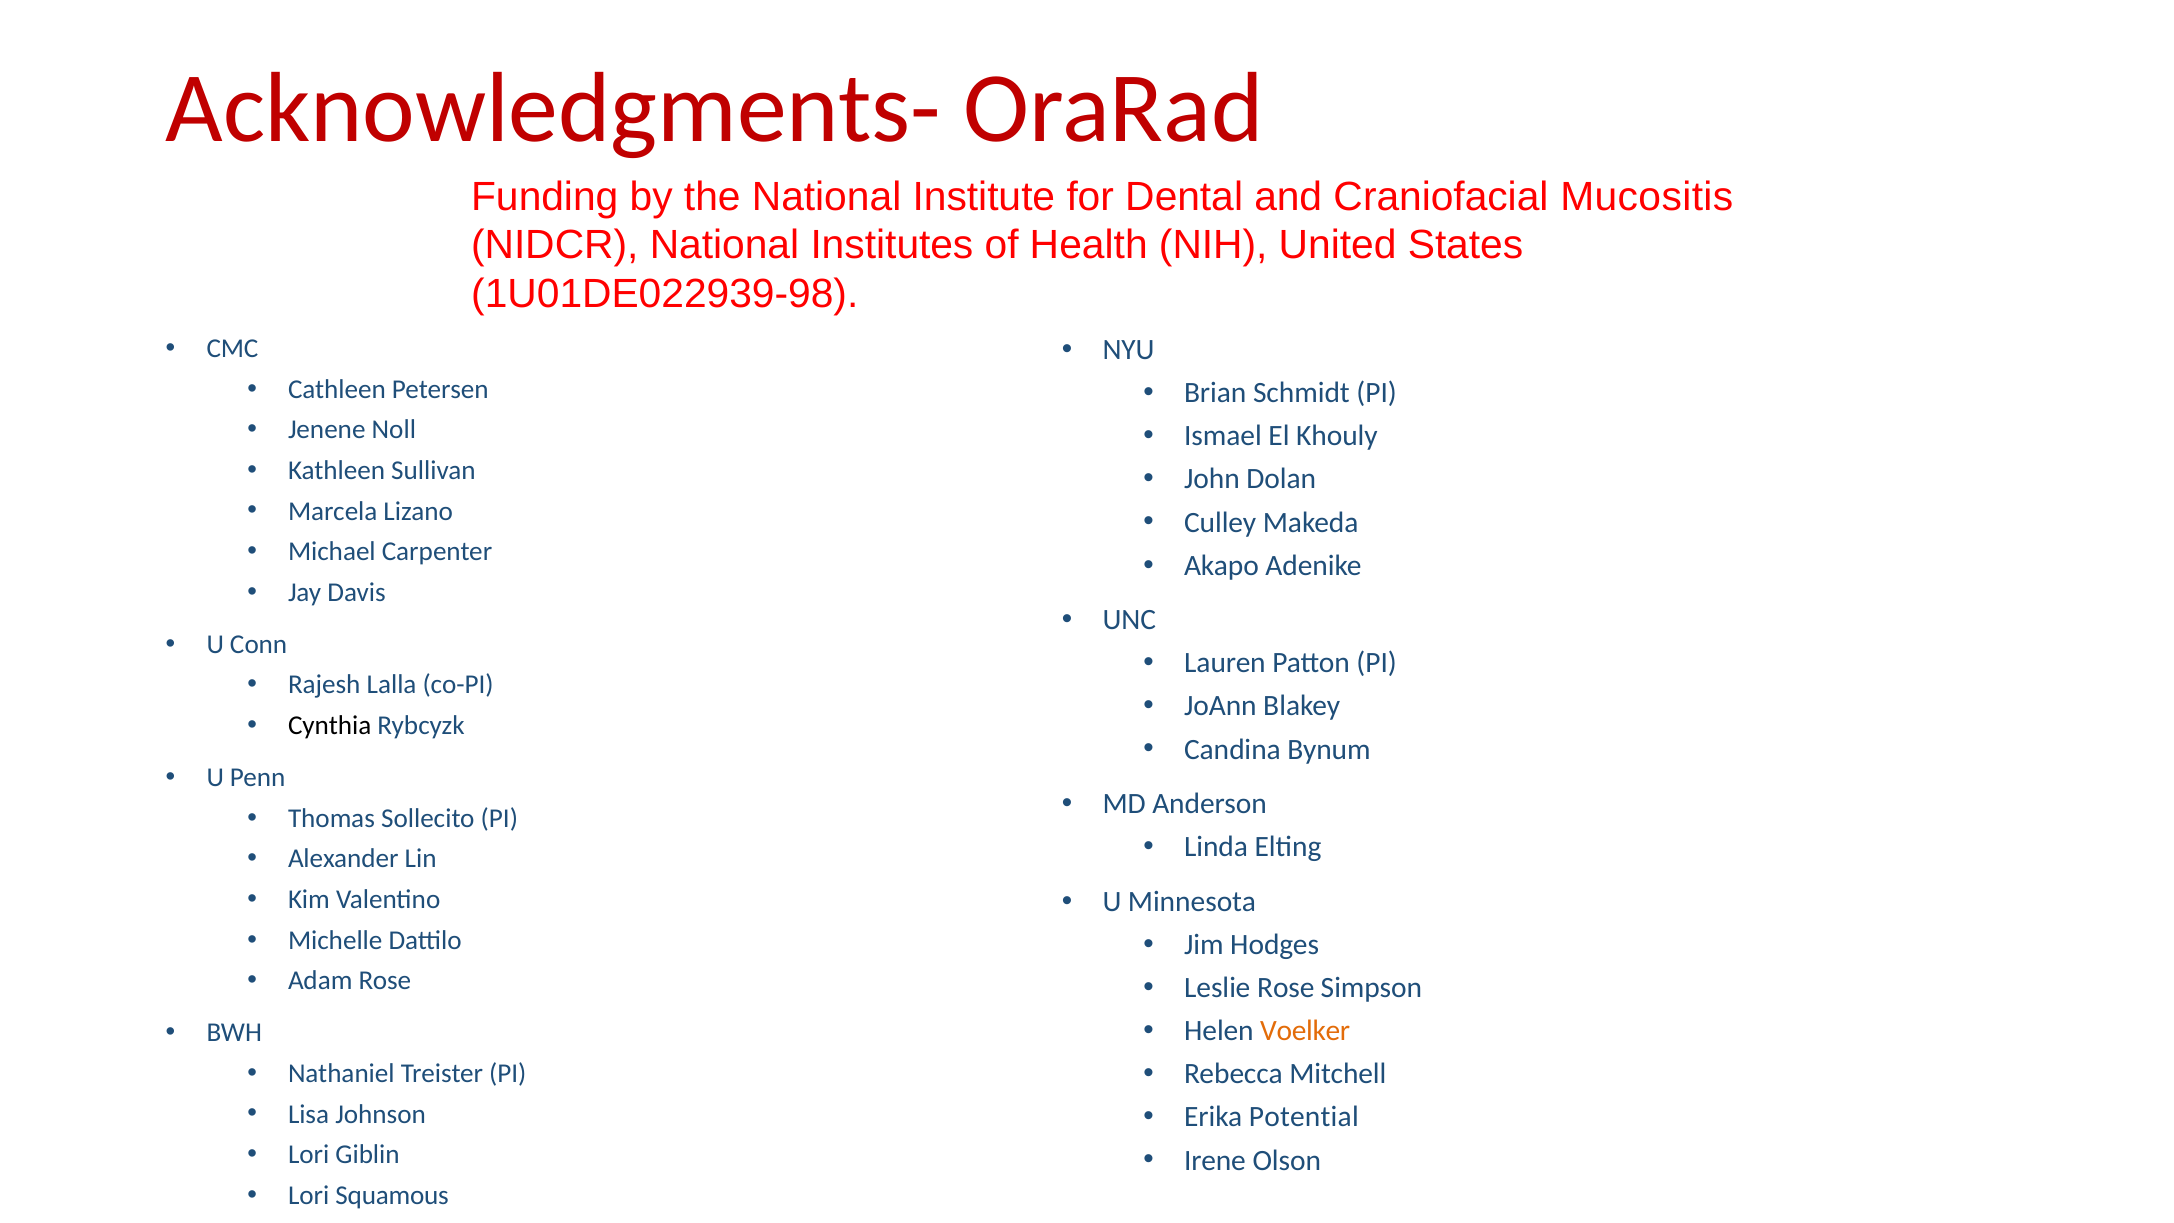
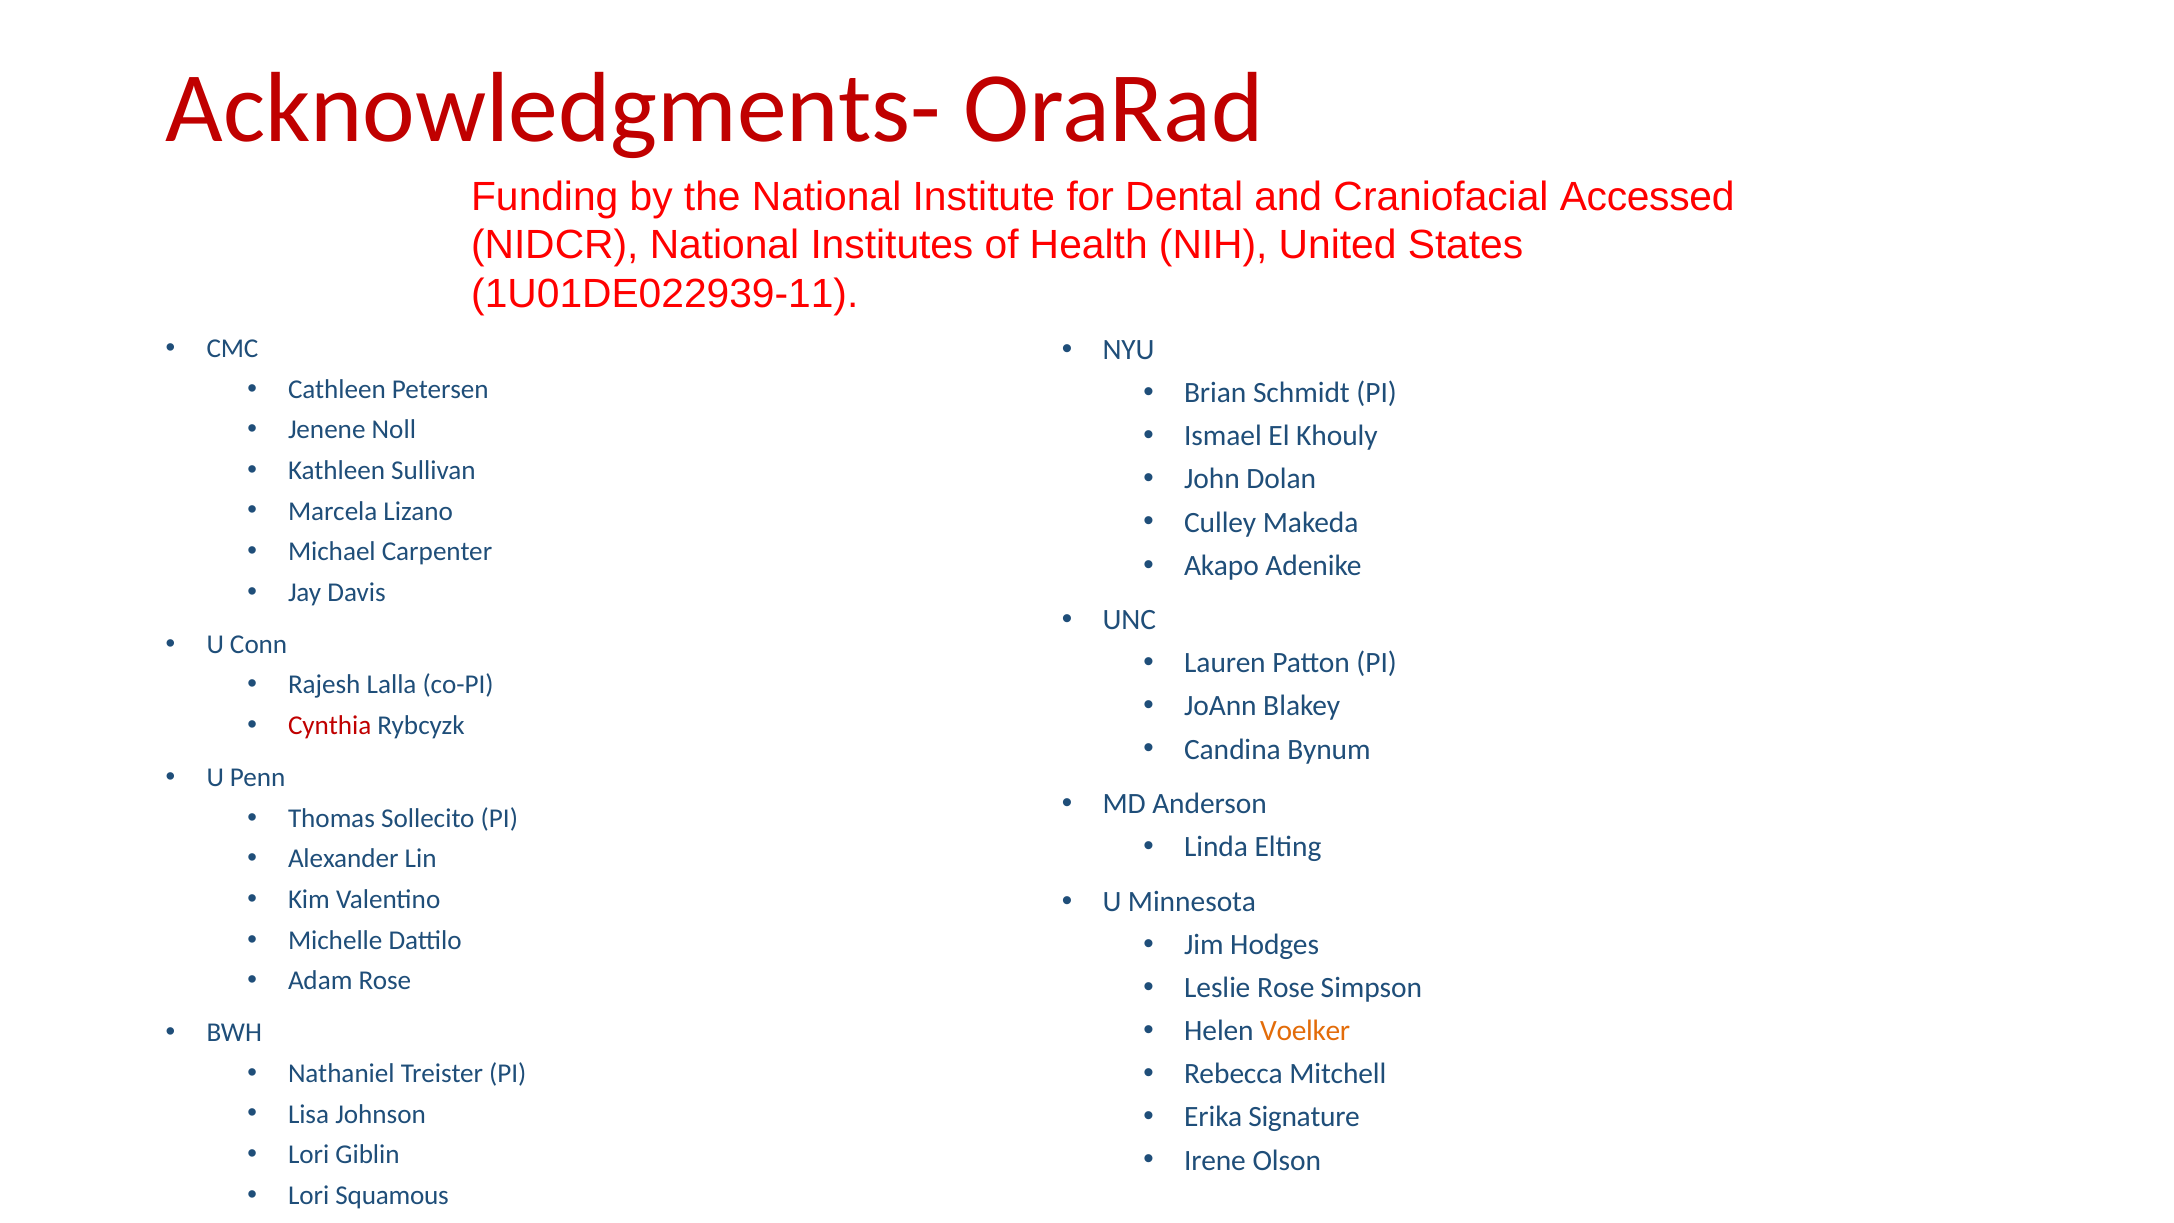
Mucositis: Mucositis -> Accessed (1647, 197)
1U01DE022939-98: 1U01DE022939-98 -> 1U01DE022939-11 (665, 294)
Cynthia colour: black -> red (330, 726)
Potential: Potential -> Signature (1304, 1117)
